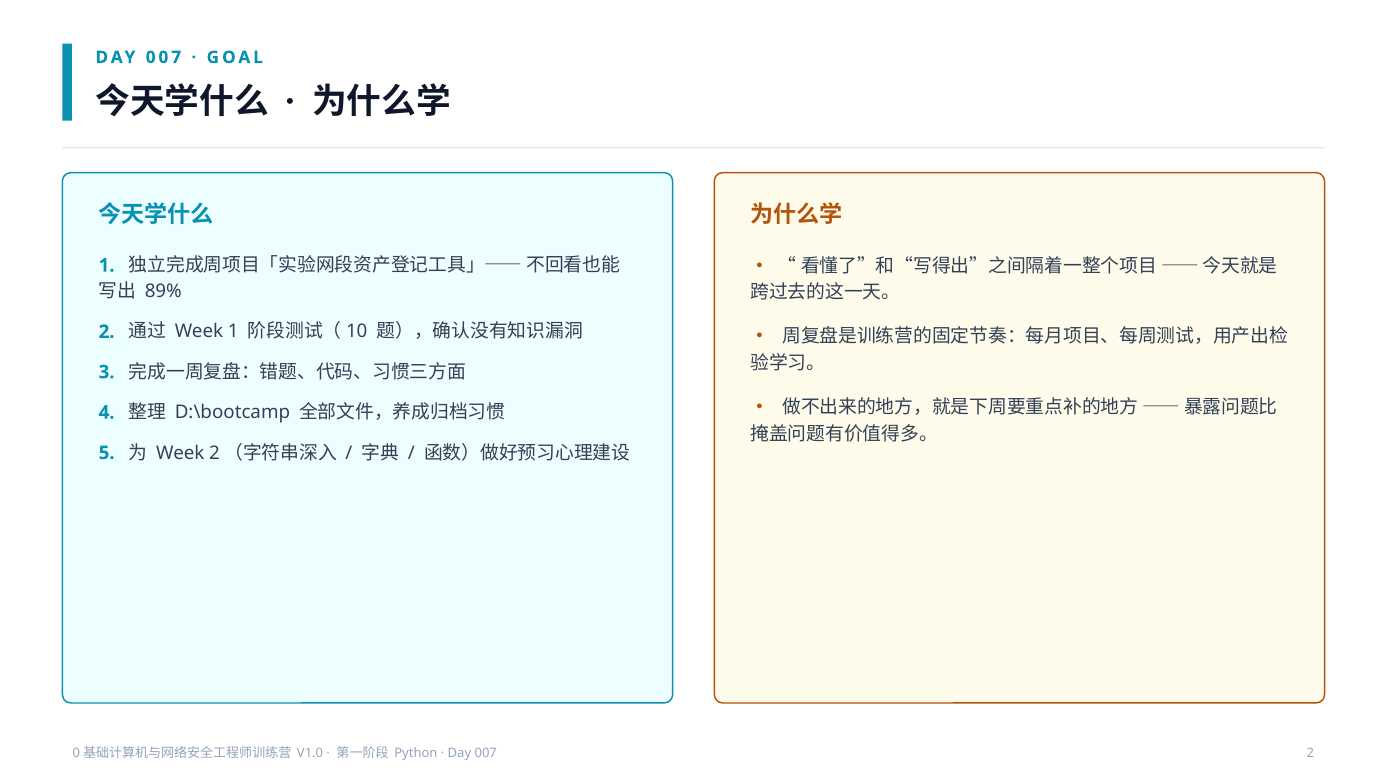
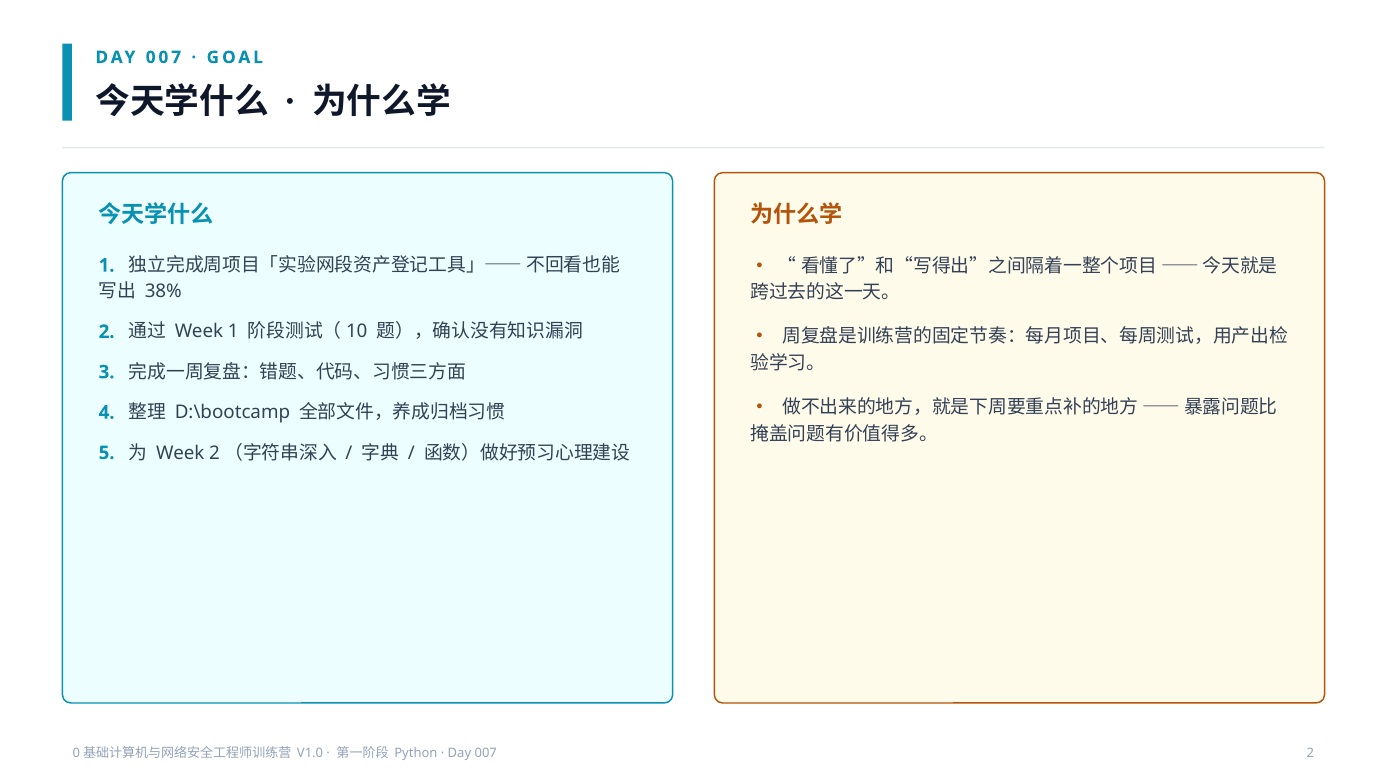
89%: 89% -> 38% (163, 291)
